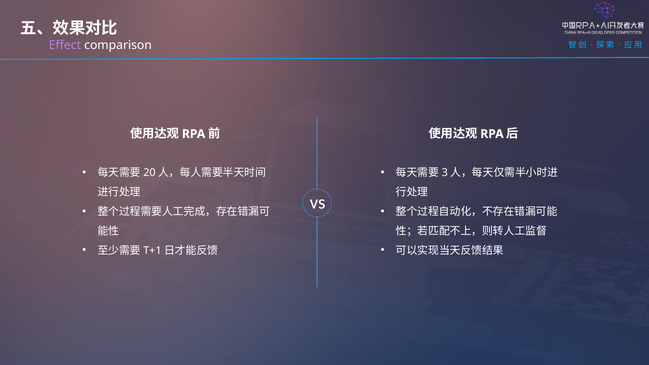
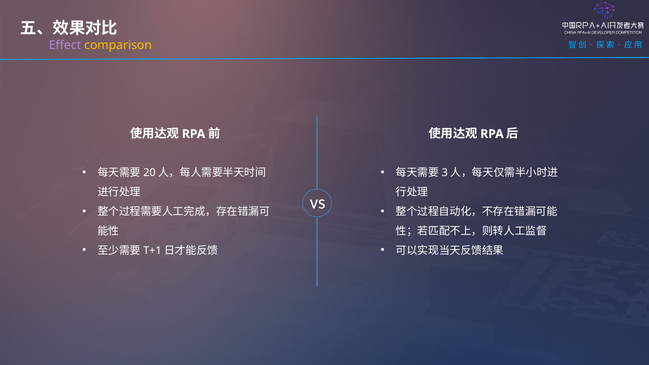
comparison colour: white -> yellow (118, 45)
